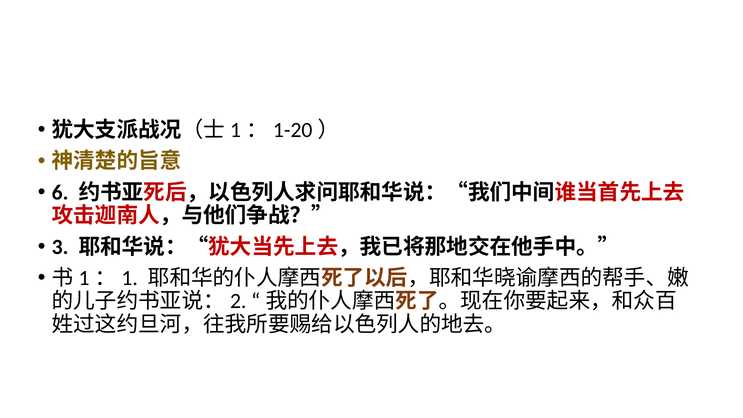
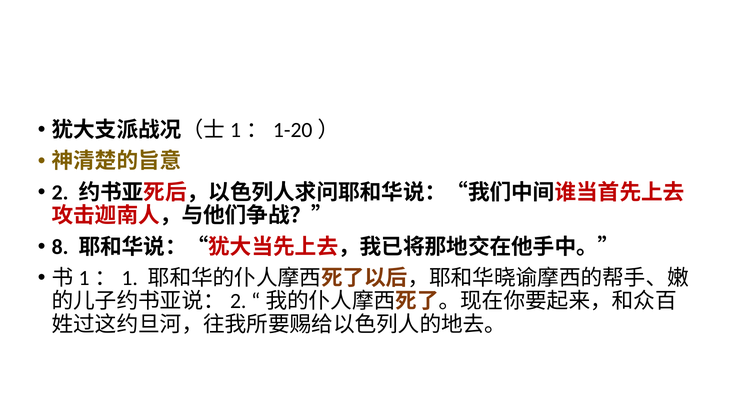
6: 6 -> 2 (60, 192)
3: 3 -> 8 (60, 247)
